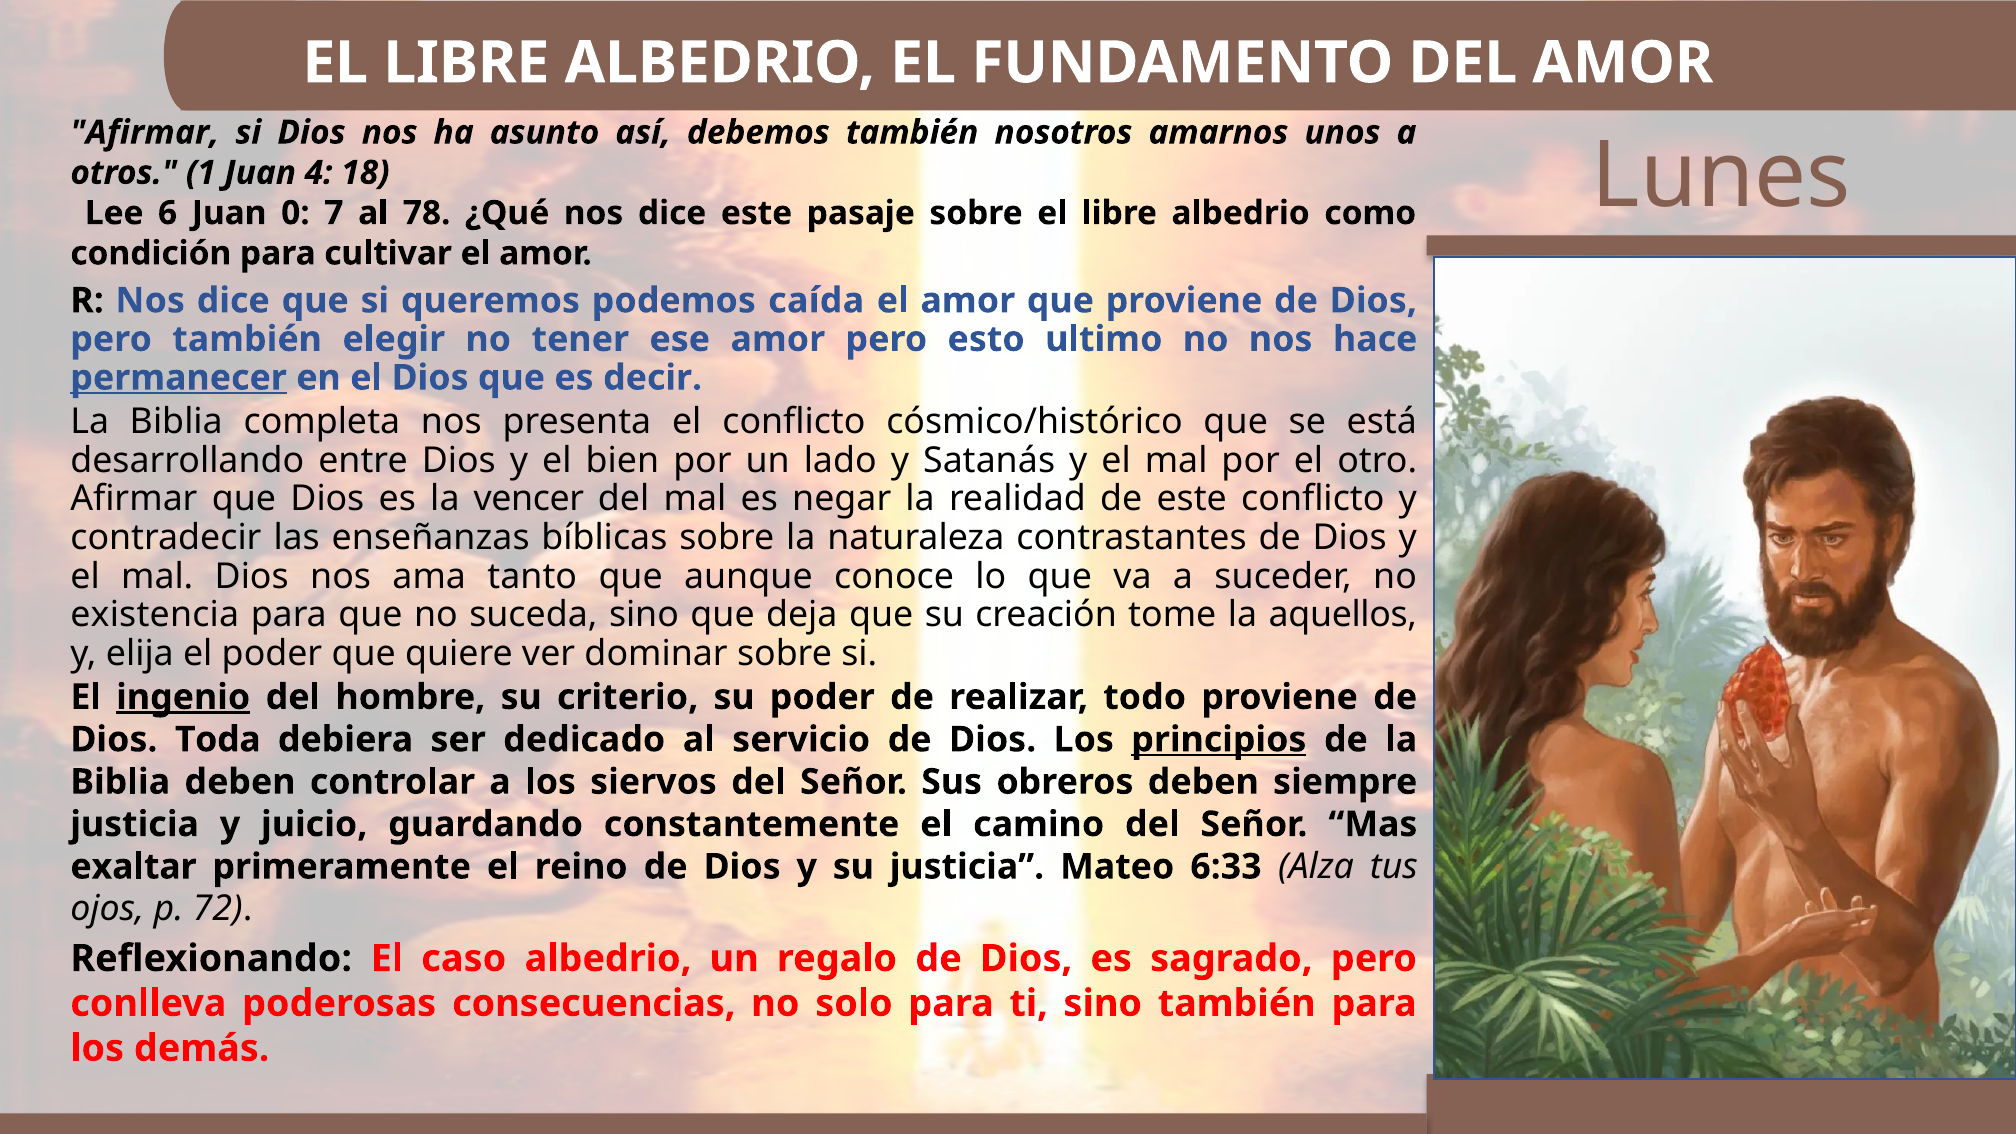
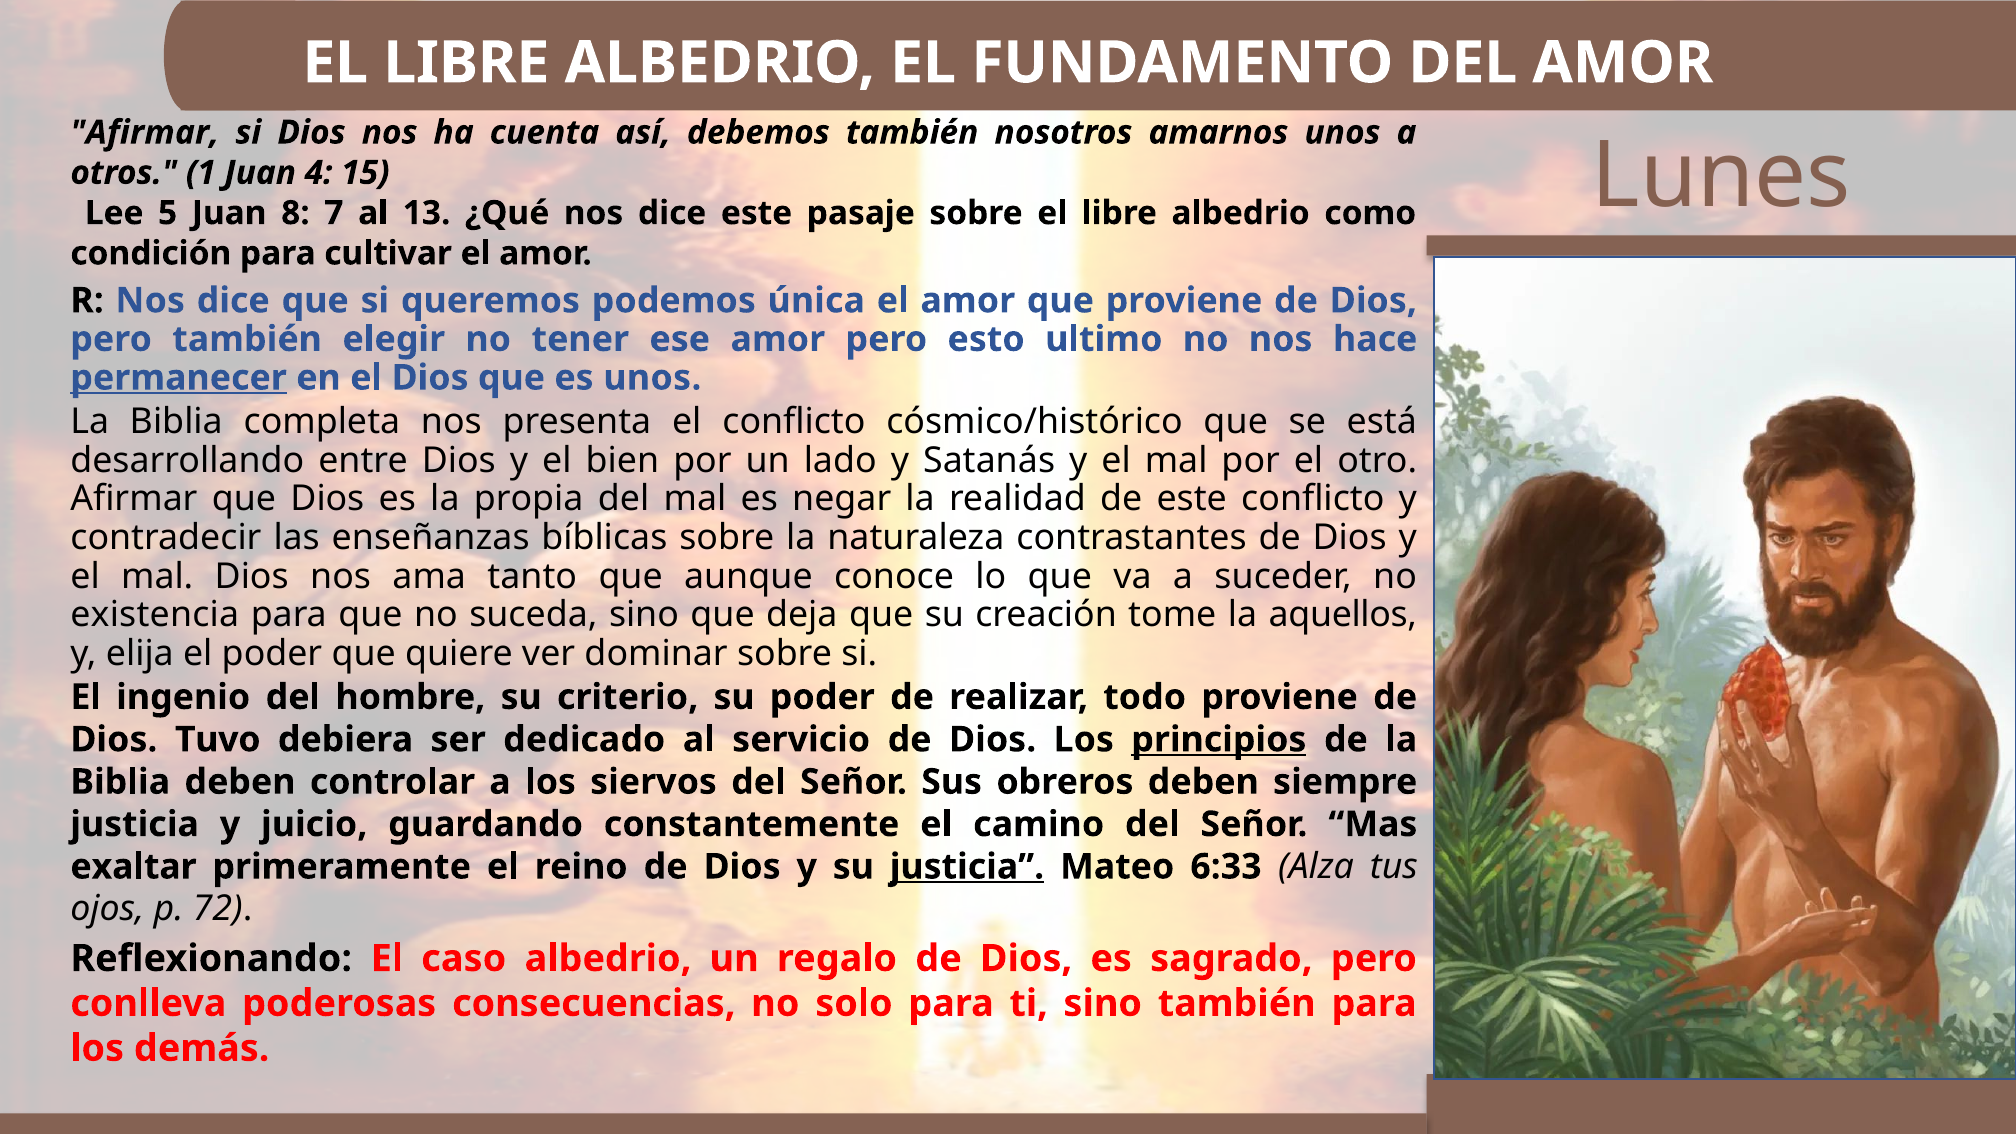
asunto: asunto -> cuenta (544, 133)
18: 18 -> 15 (365, 173)
6: 6 -> 5 (168, 213)
0: 0 -> 8 (295, 213)
78: 78 -> 13 (427, 213)
caída: caída -> única (816, 301)
es decir: decir -> unos (652, 378)
vencer: vencer -> propia (529, 499)
ingenio underline: present -> none (183, 697)
Toda: Toda -> Tuvo (218, 740)
justicia underline: none -> present (967, 867)
